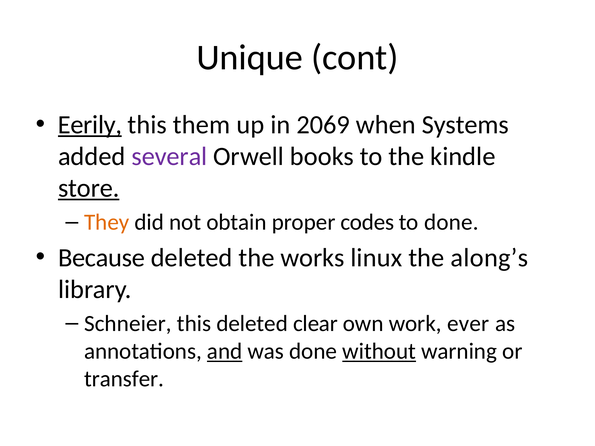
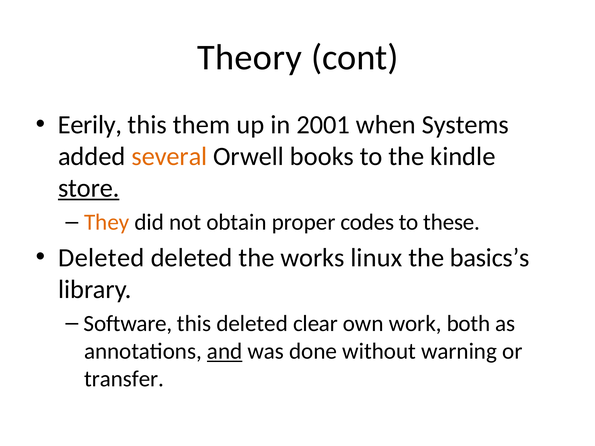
Unique: Unique -> Theory (249, 58)
Eerily underline: present -> none (90, 125)
2069: 2069 -> 2001 (323, 125)
several colour: purple -> orange (169, 157)
to done: done -> these (452, 222)
Because: Because -> Deleted (101, 258)
along’s: along’s -> basics’s (490, 258)
Schneier: Schneier -> Software (128, 324)
ever: ever -> both (468, 324)
without underline: present -> none (379, 351)
